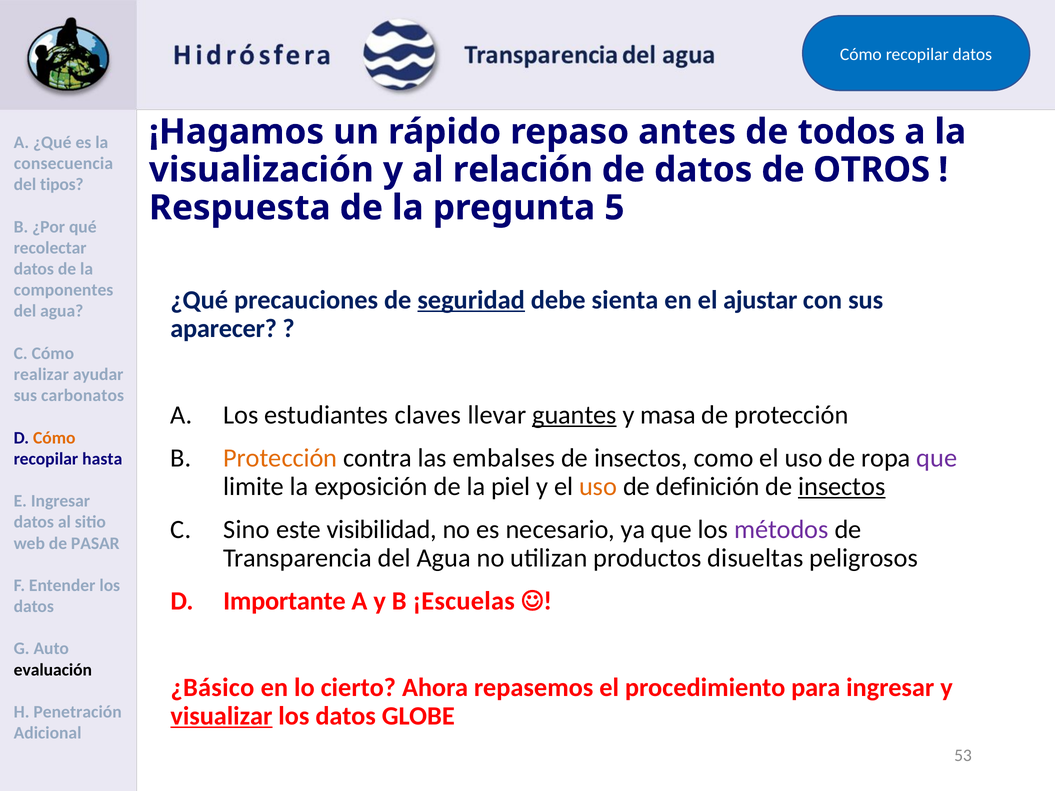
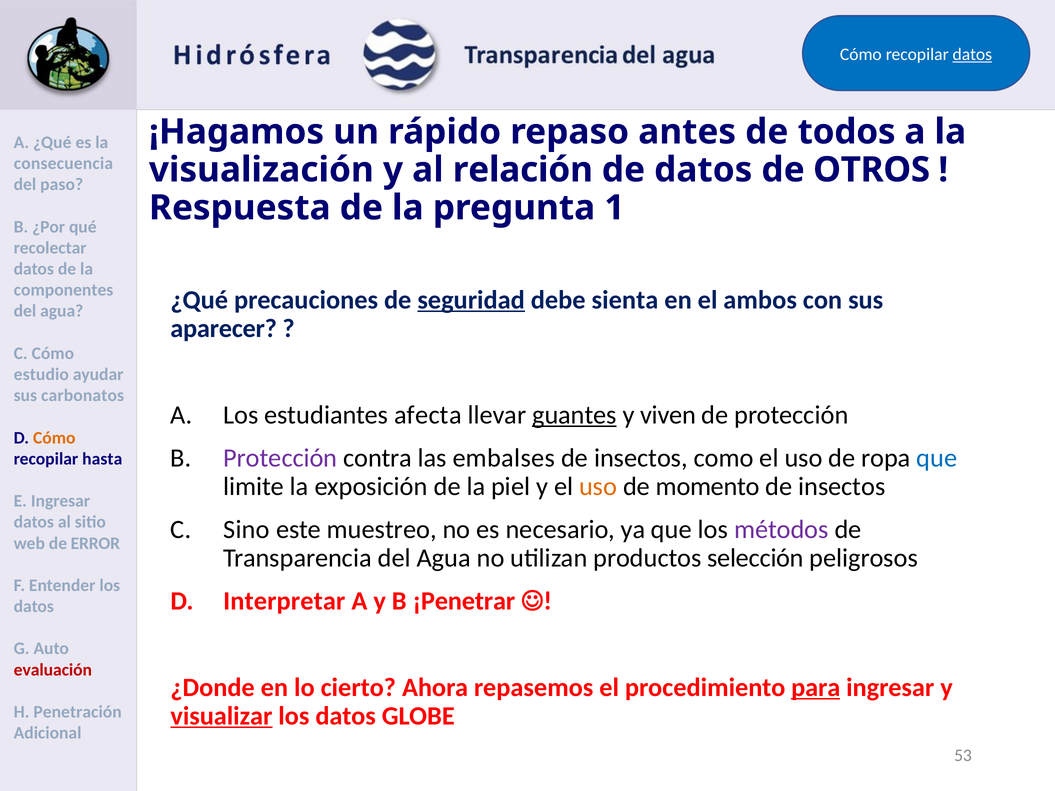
datos underline: none -> present (972, 54)
tipos: tipos -> paso (62, 185)
5: 5 -> 1 (614, 208)
ajustar: ajustar -> ambos (760, 300)
realizar: realizar -> estudio (41, 375)
claves: claves -> afecta (428, 415)
masa: masa -> viven (668, 415)
Protección colour: orange -> purple (280, 458)
que colour: purple -> blue (937, 458)
definición: definición -> momento (708, 487)
insectos underline: present -> none (842, 487)
visibilidad: visibilidad -> muestreo (382, 530)
PASAR: PASAR -> ERROR (95, 543)
disueltas: disueltas -> selección (756, 558)
Importante: Importante -> Interpretar (284, 601)
¡Escuelas: ¡Escuelas -> ¡Penetrar (464, 601)
evaluación colour: black -> red (53, 670)
¿Básico: ¿Básico -> ¿Donde (213, 688)
para underline: none -> present (816, 688)
